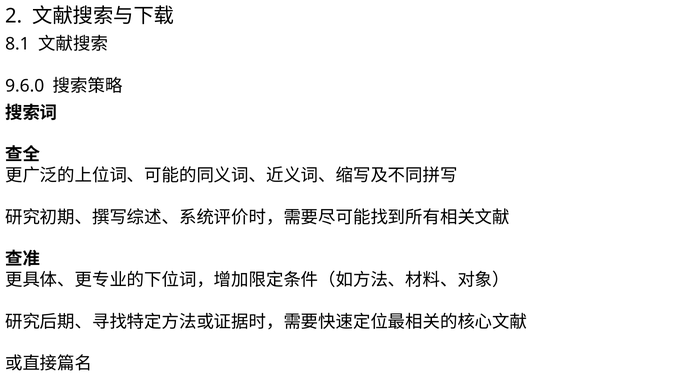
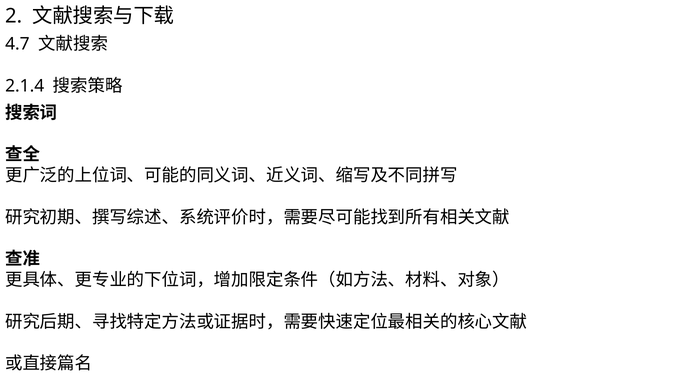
8.1: 8.1 -> 4.7 (17, 44)
9.6.0: 9.6.0 -> 2.1.4 (25, 86)
